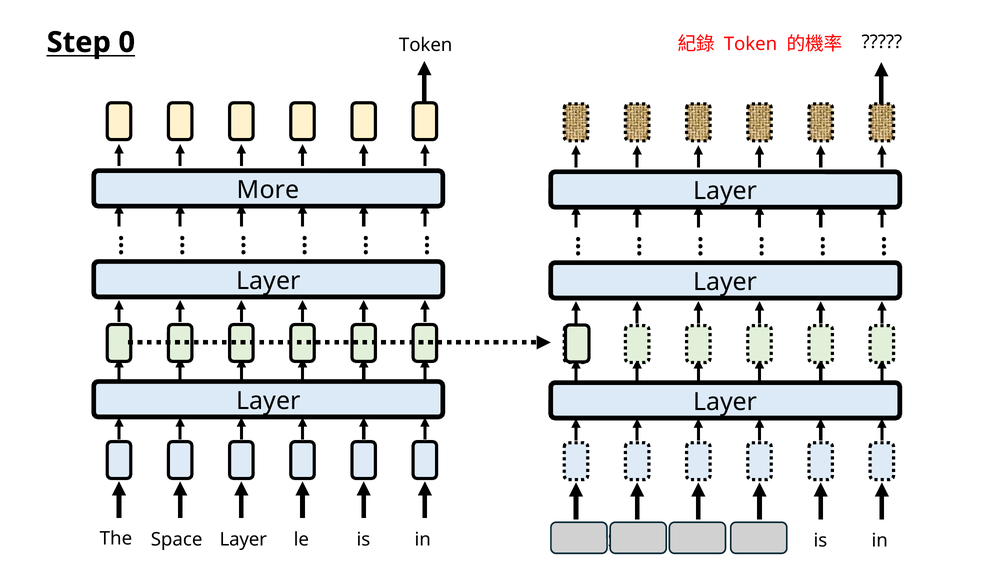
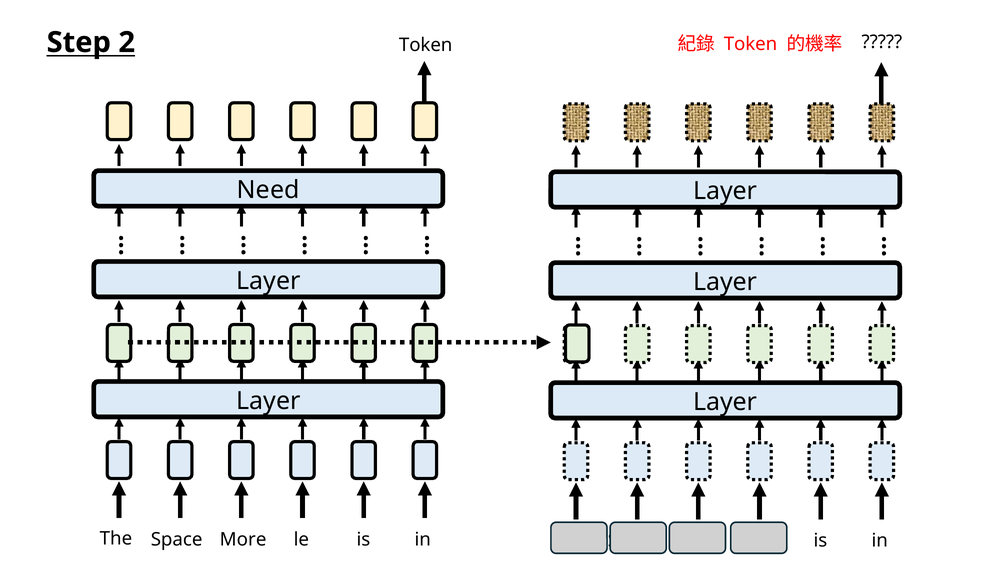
0: 0 -> 2 (127, 42)
More: More -> Need (268, 190)
Space Layer: Layer -> More (243, 539)
